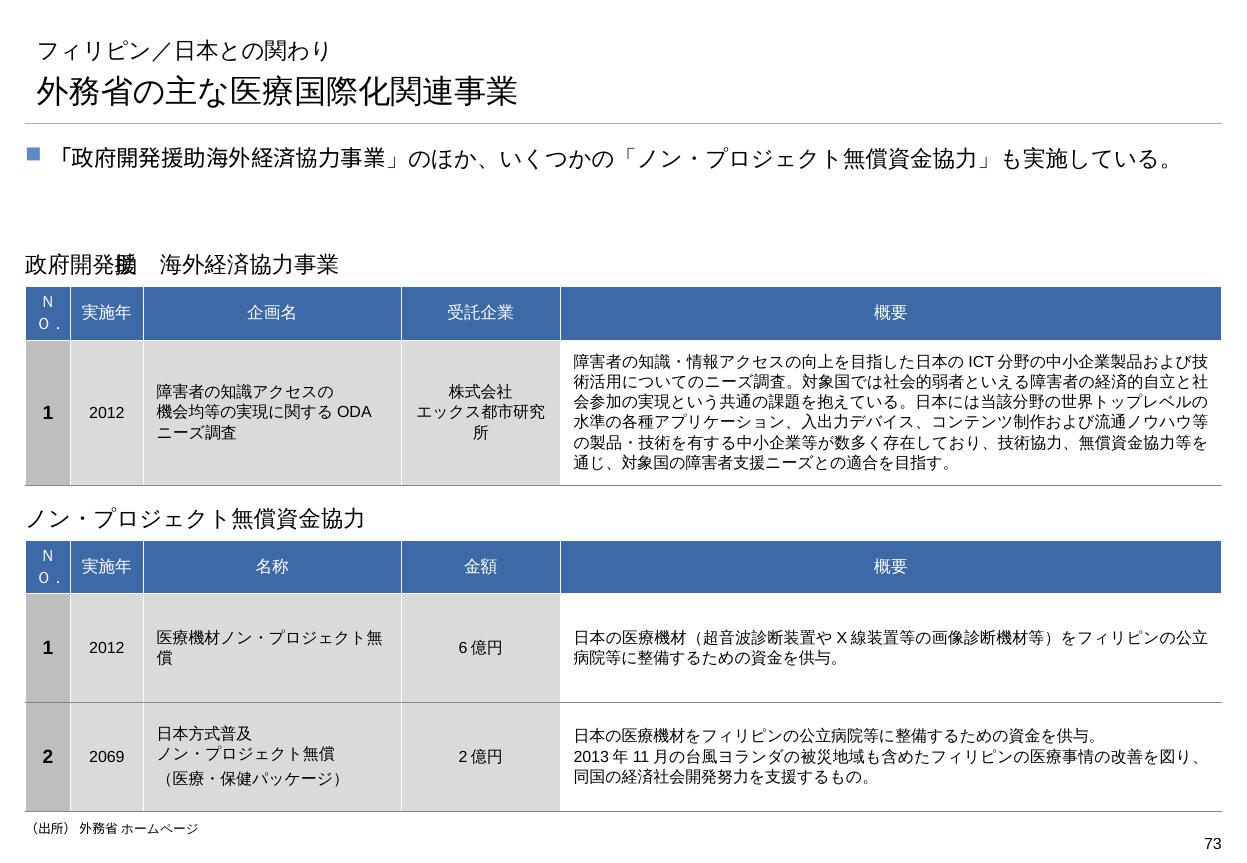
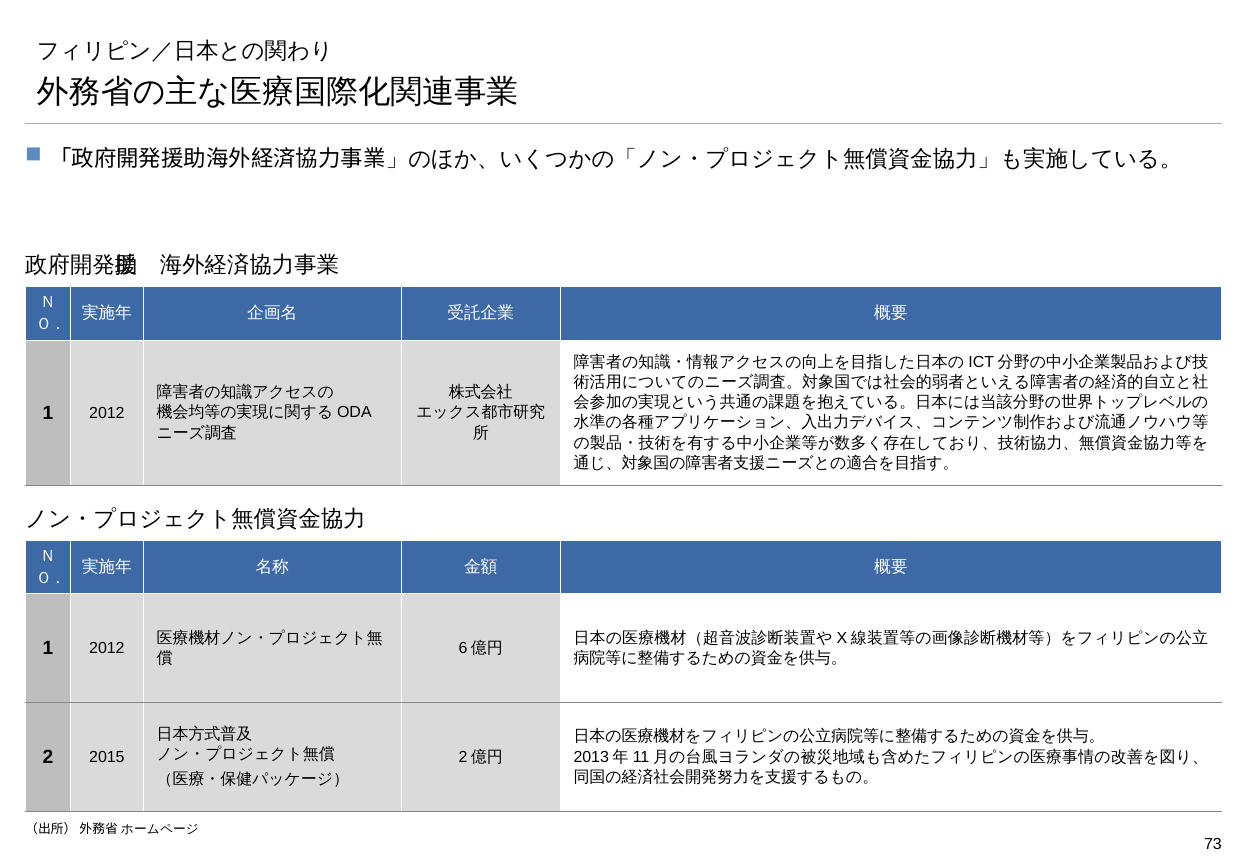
2069: 2069 -> 2015 (107, 757)
